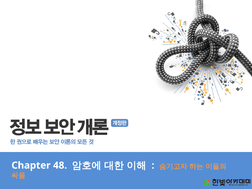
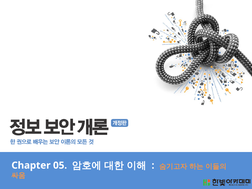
48: 48 -> 05 (60, 165)
